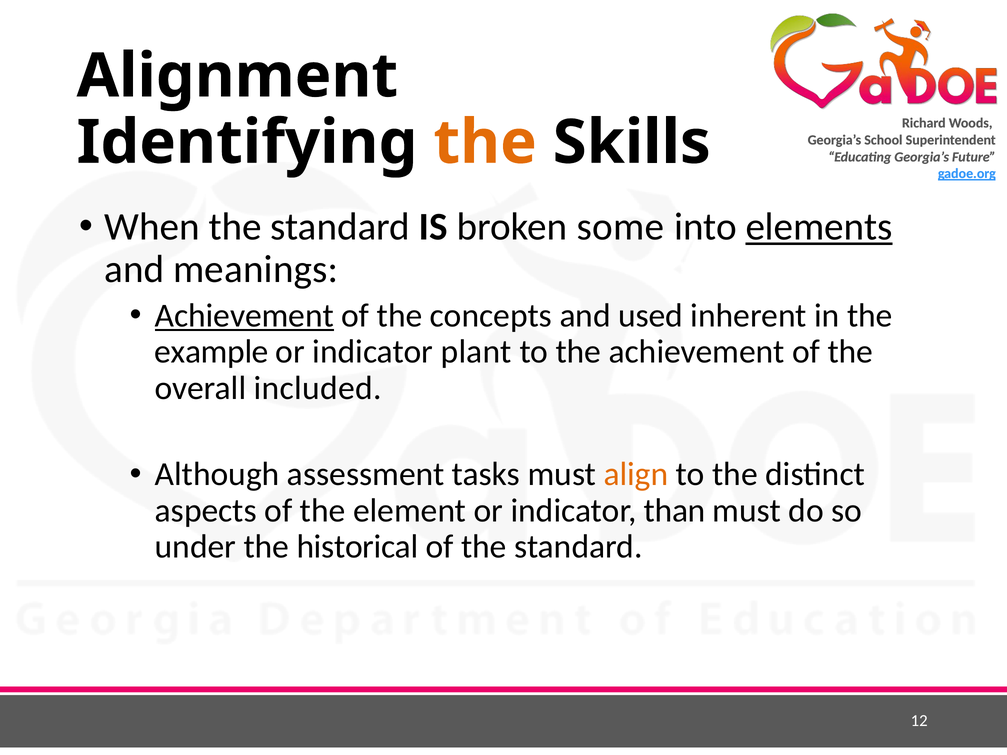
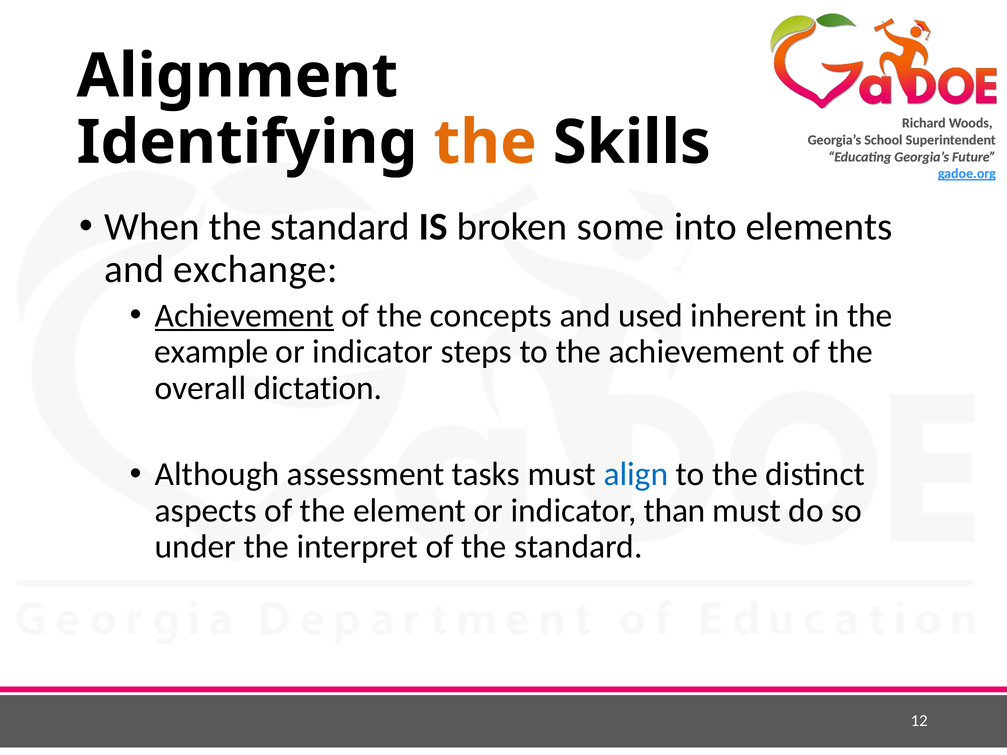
elements underline: present -> none (819, 227)
meanings: meanings -> exchange (256, 269)
plant: plant -> steps (476, 352)
included: included -> dictation (318, 388)
align colour: orange -> blue (636, 474)
historical: historical -> interpret (357, 547)
